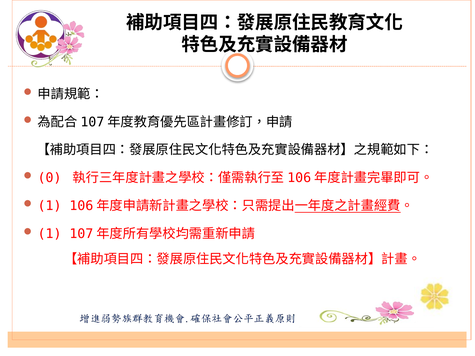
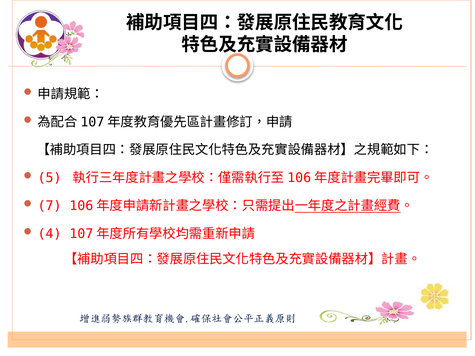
0: 0 -> 5 (50, 178)
1: 1 -> 7 (50, 206)
1: 1 -> 4 (50, 234)
